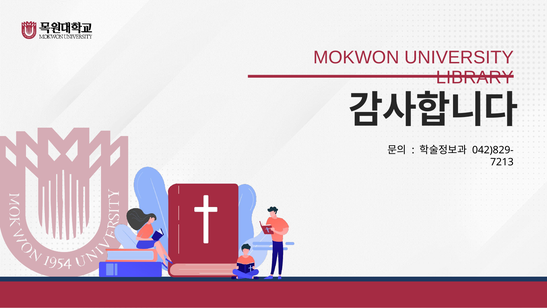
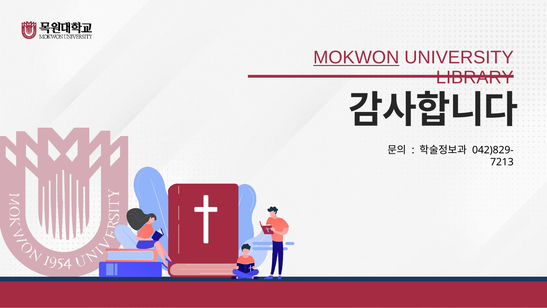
MOKWON underline: none -> present (356, 58)
